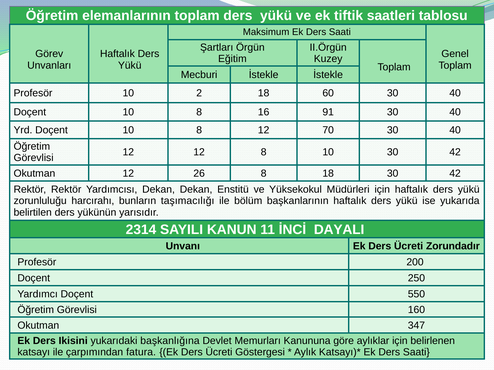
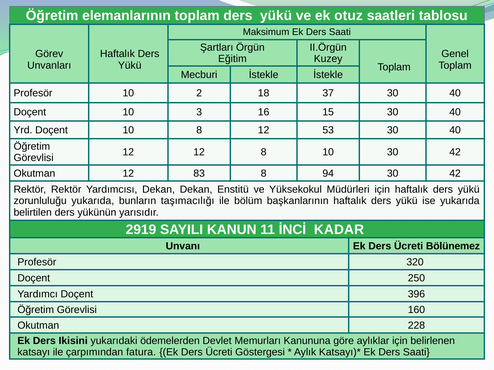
tiftik: tiftik -> otuz (349, 16)
60: 60 -> 37 (328, 93)
8: 8 -> 3 (199, 112)
91: 91 -> 15 (328, 112)
70: 70 -> 53 (328, 130)
26: 26 -> 83 (199, 174)
8 18: 18 -> 94 (328, 174)
zorunluluğu harcırahı: harcırahı -> yukarıda (93, 201)
2314: 2314 -> 2919 (141, 230)
DAYALI: DAYALI -> KADAR (339, 230)
Zorundadır: Zorundadır -> Bölünemez (453, 247)
200: 200 -> 320 (415, 263)
550: 550 -> 396 (416, 295)
347: 347 -> 228 (416, 326)
başkanlığına: başkanlığına -> ödemelerden (170, 341)
